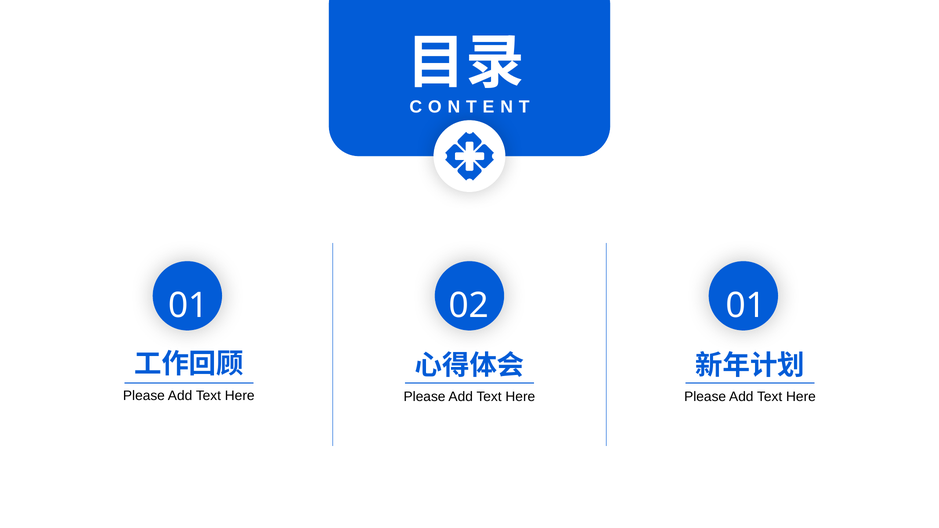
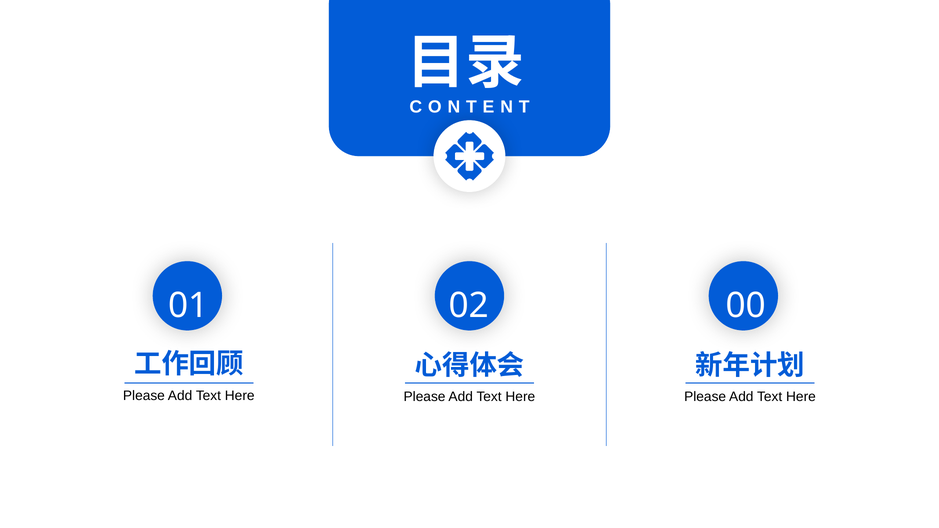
02 01: 01 -> 00 (746, 306)
